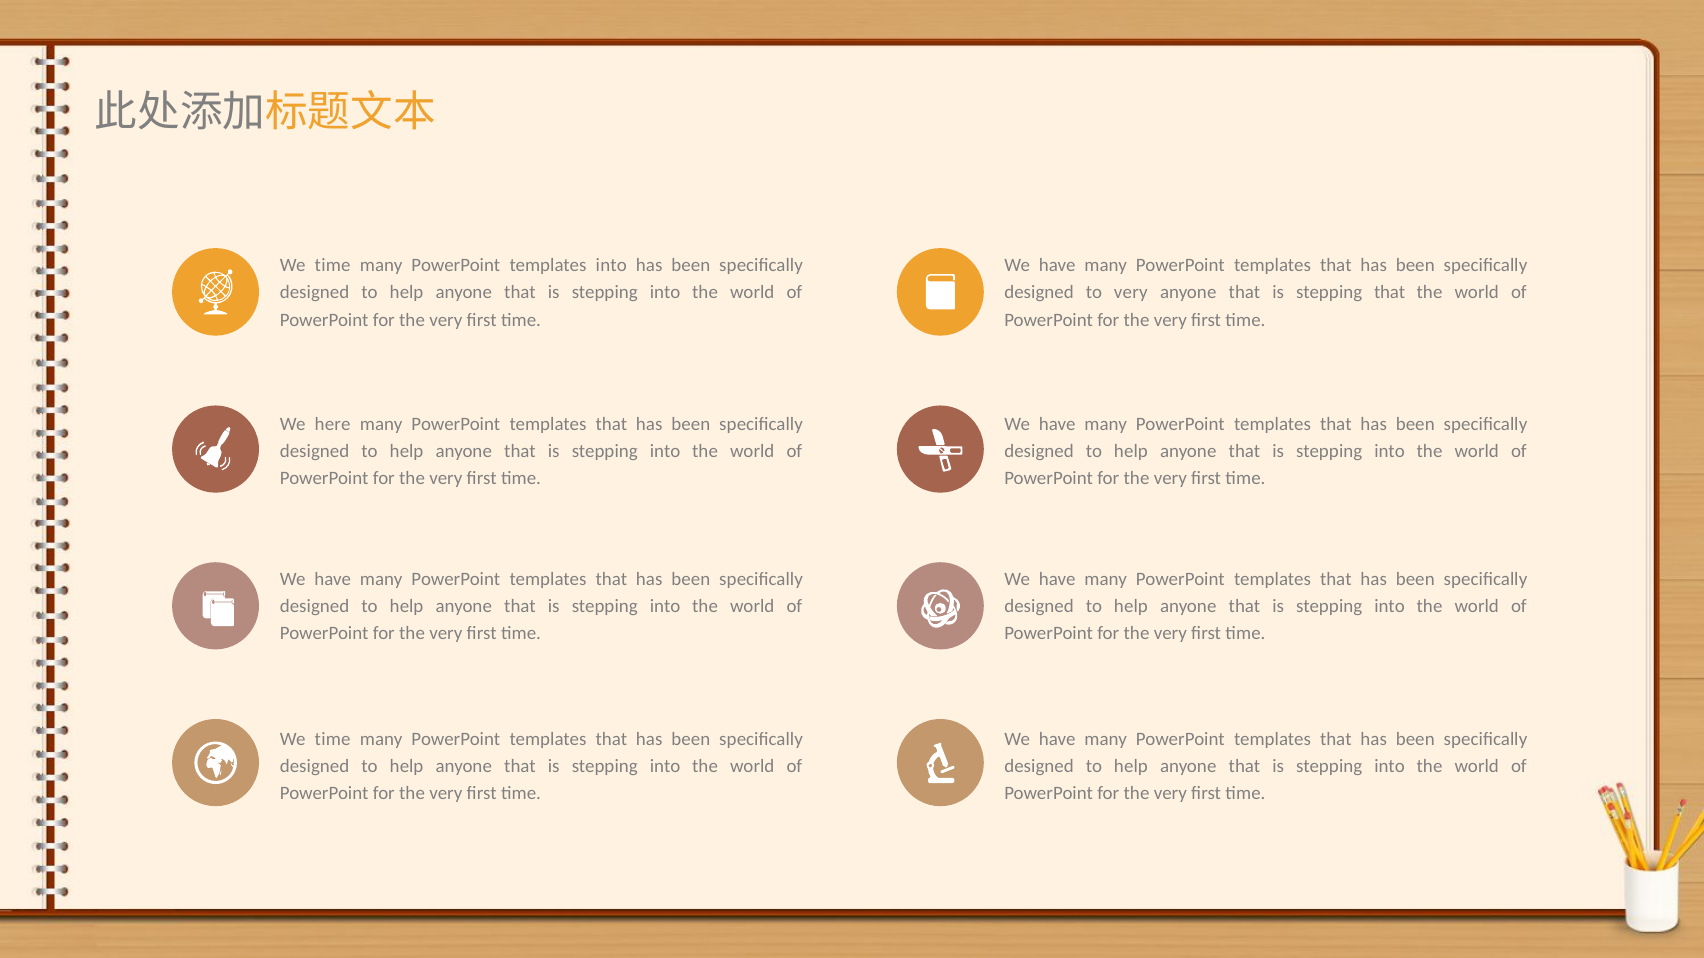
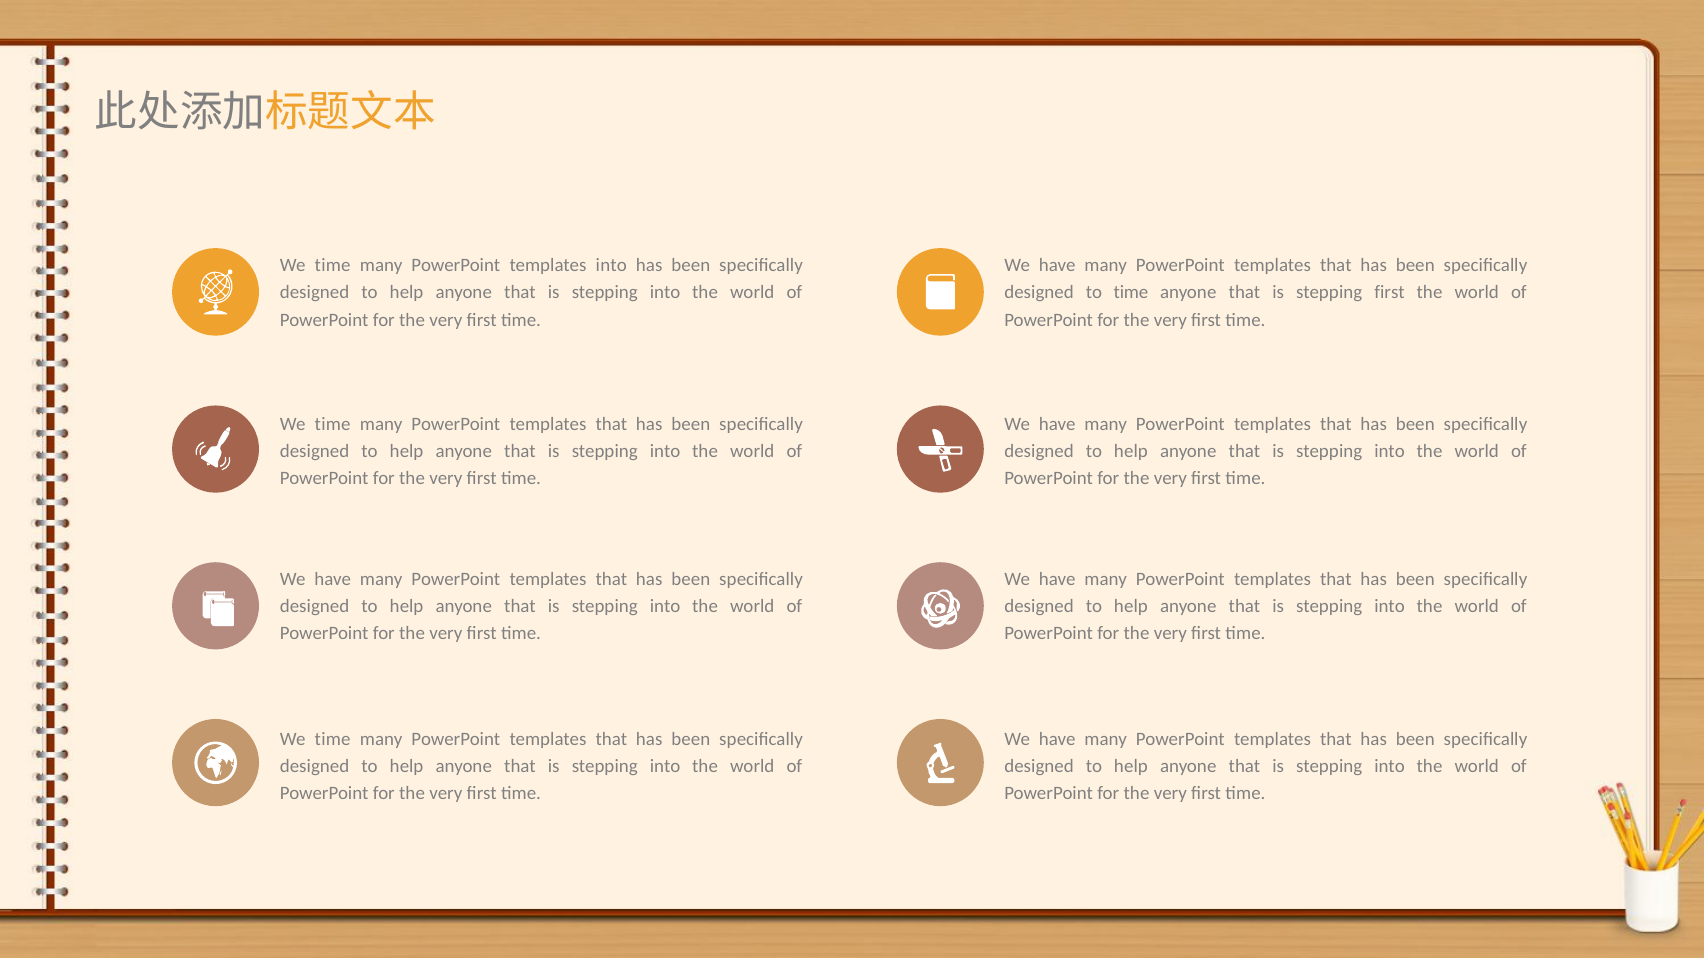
to very: very -> time (1131, 293)
stepping that: that -> first (1390, 293)
here: here -> time (333, 424)
